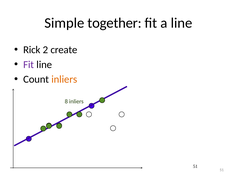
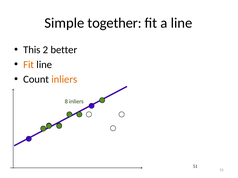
Rick: Rick -> This (32, 50)
create: create -> better (64, 50)
Fit colour: purple -> orange (29, 65)
